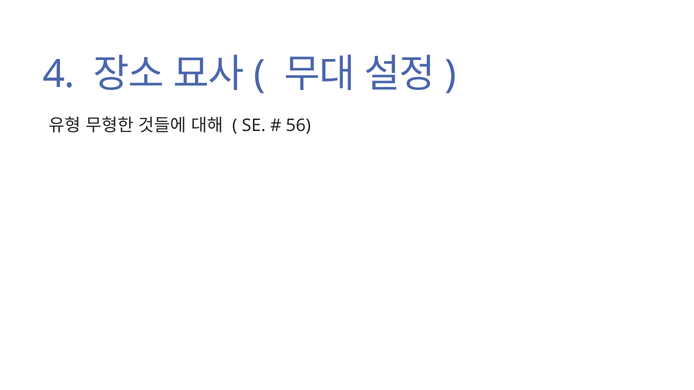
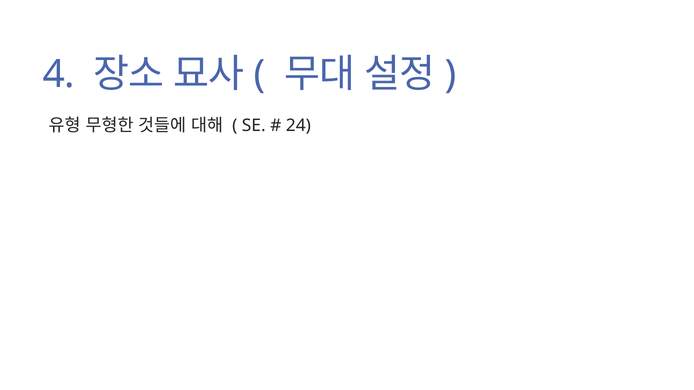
56: 56 -> 24 (298, 126)
